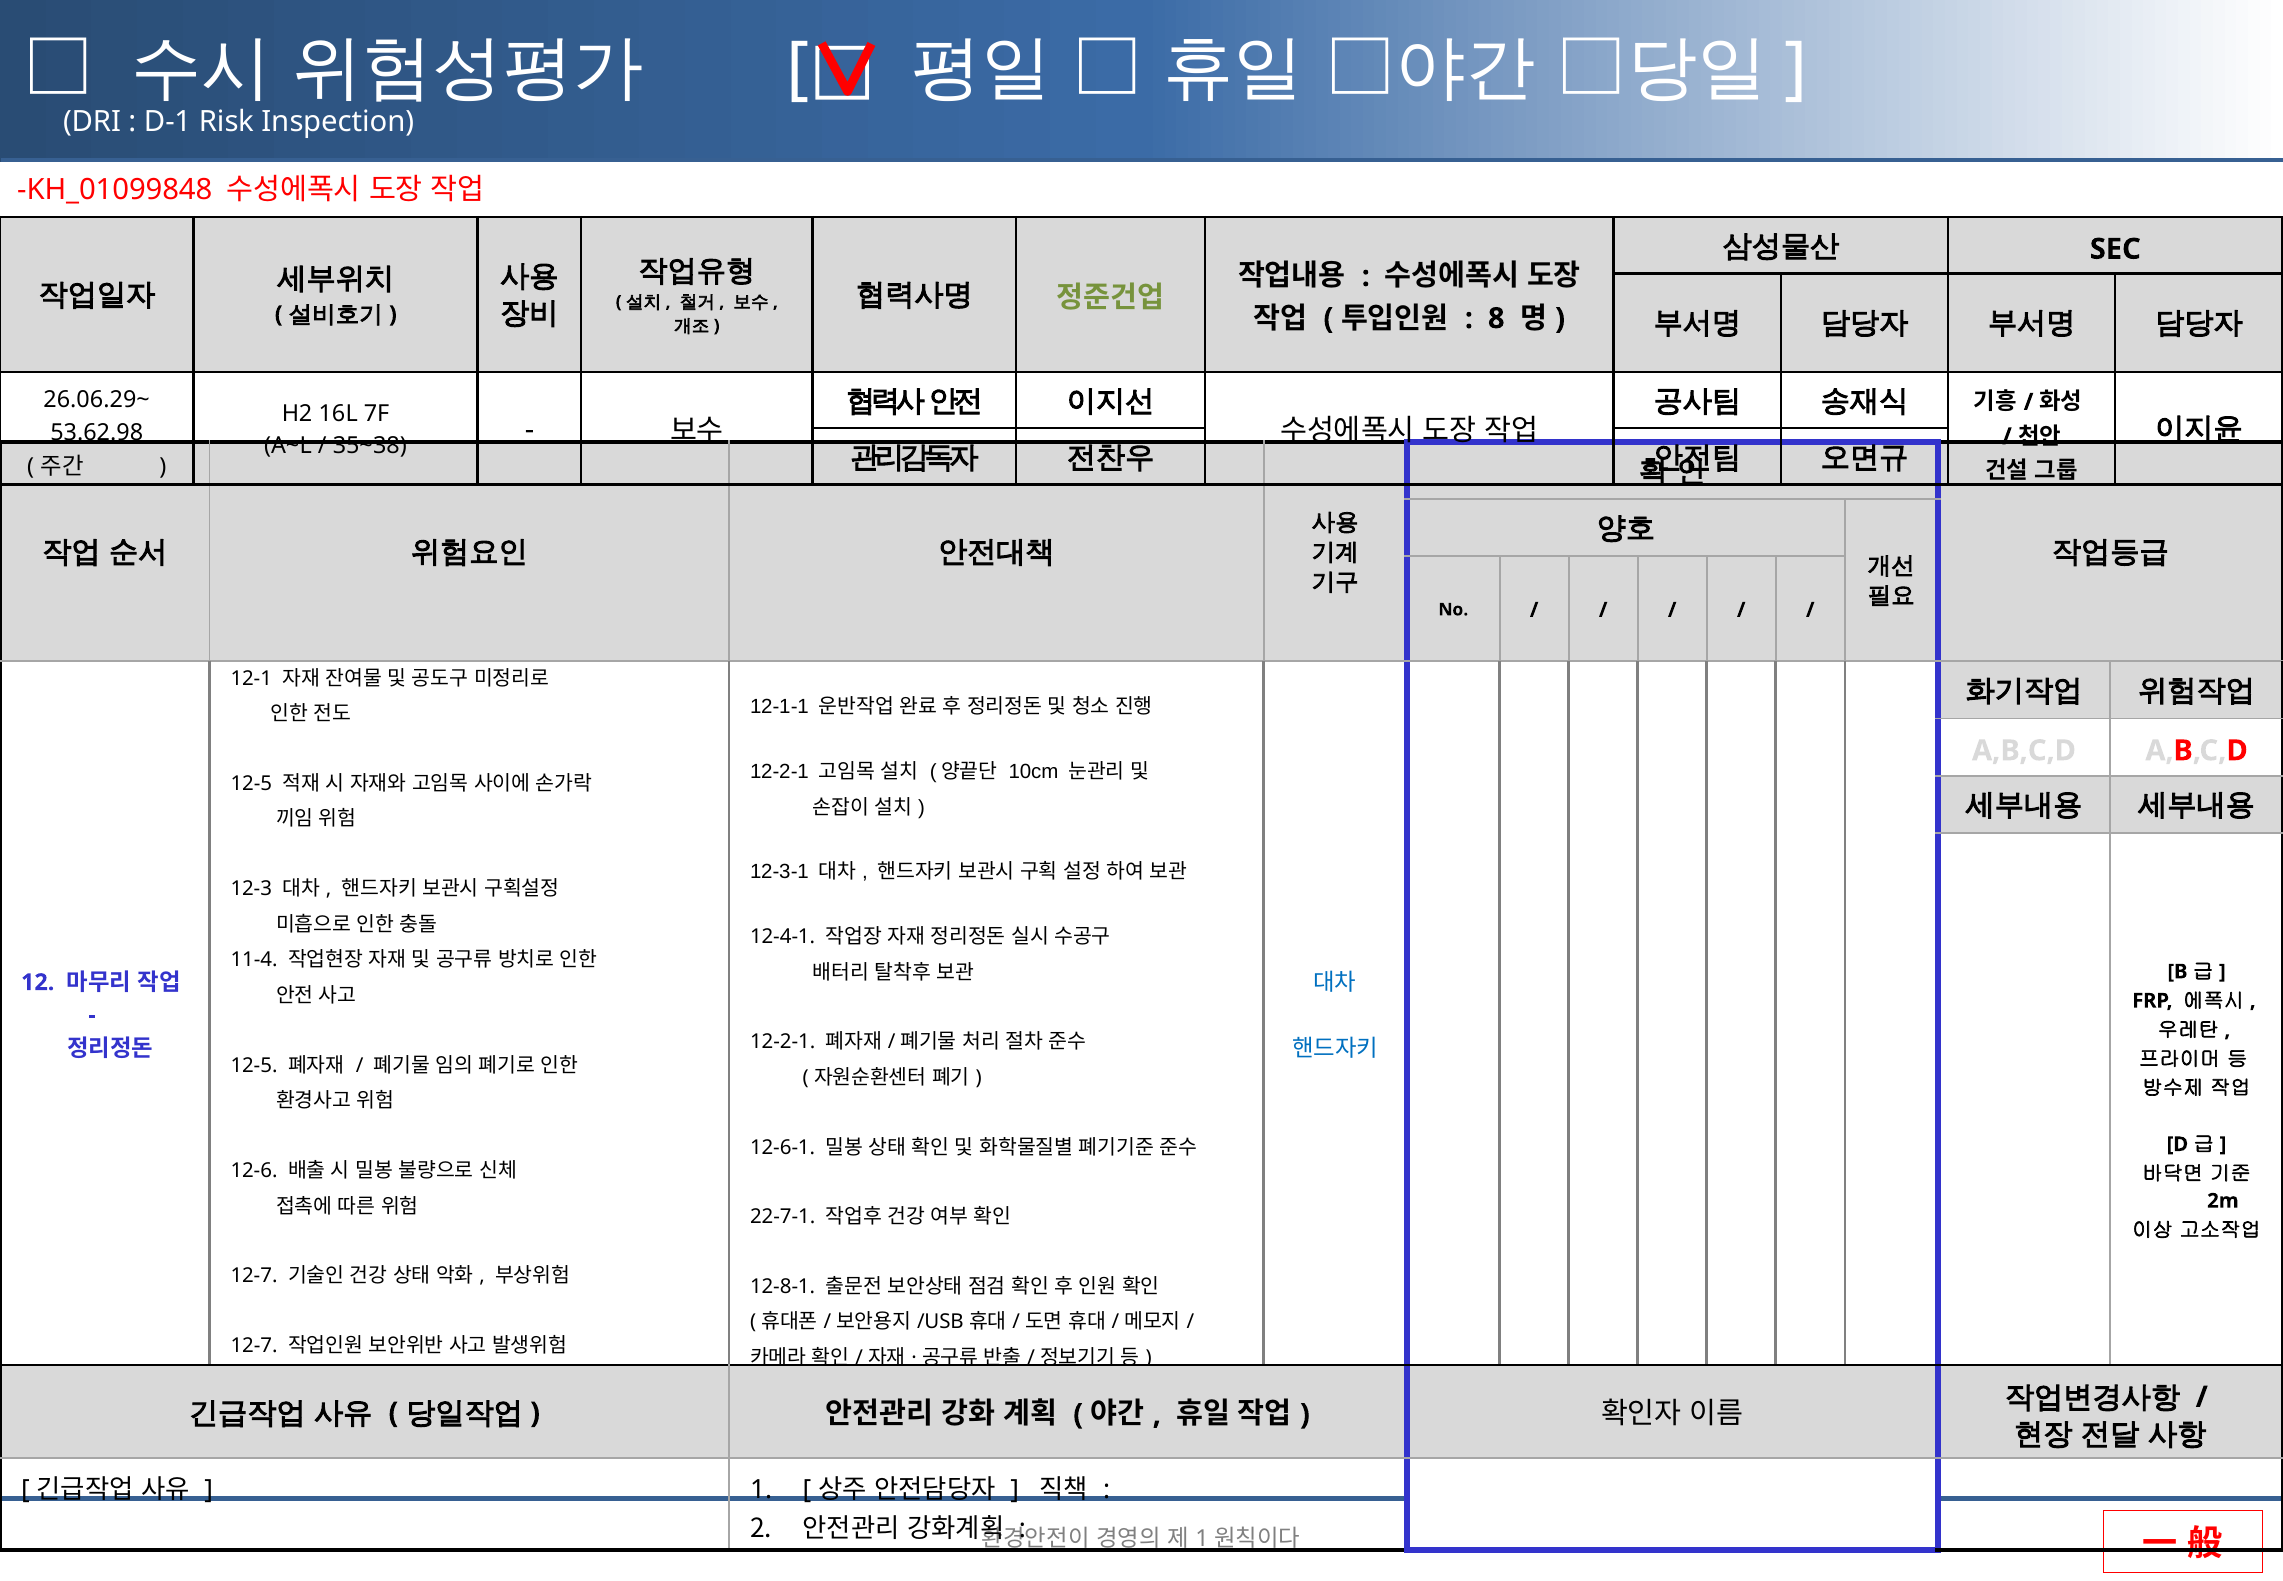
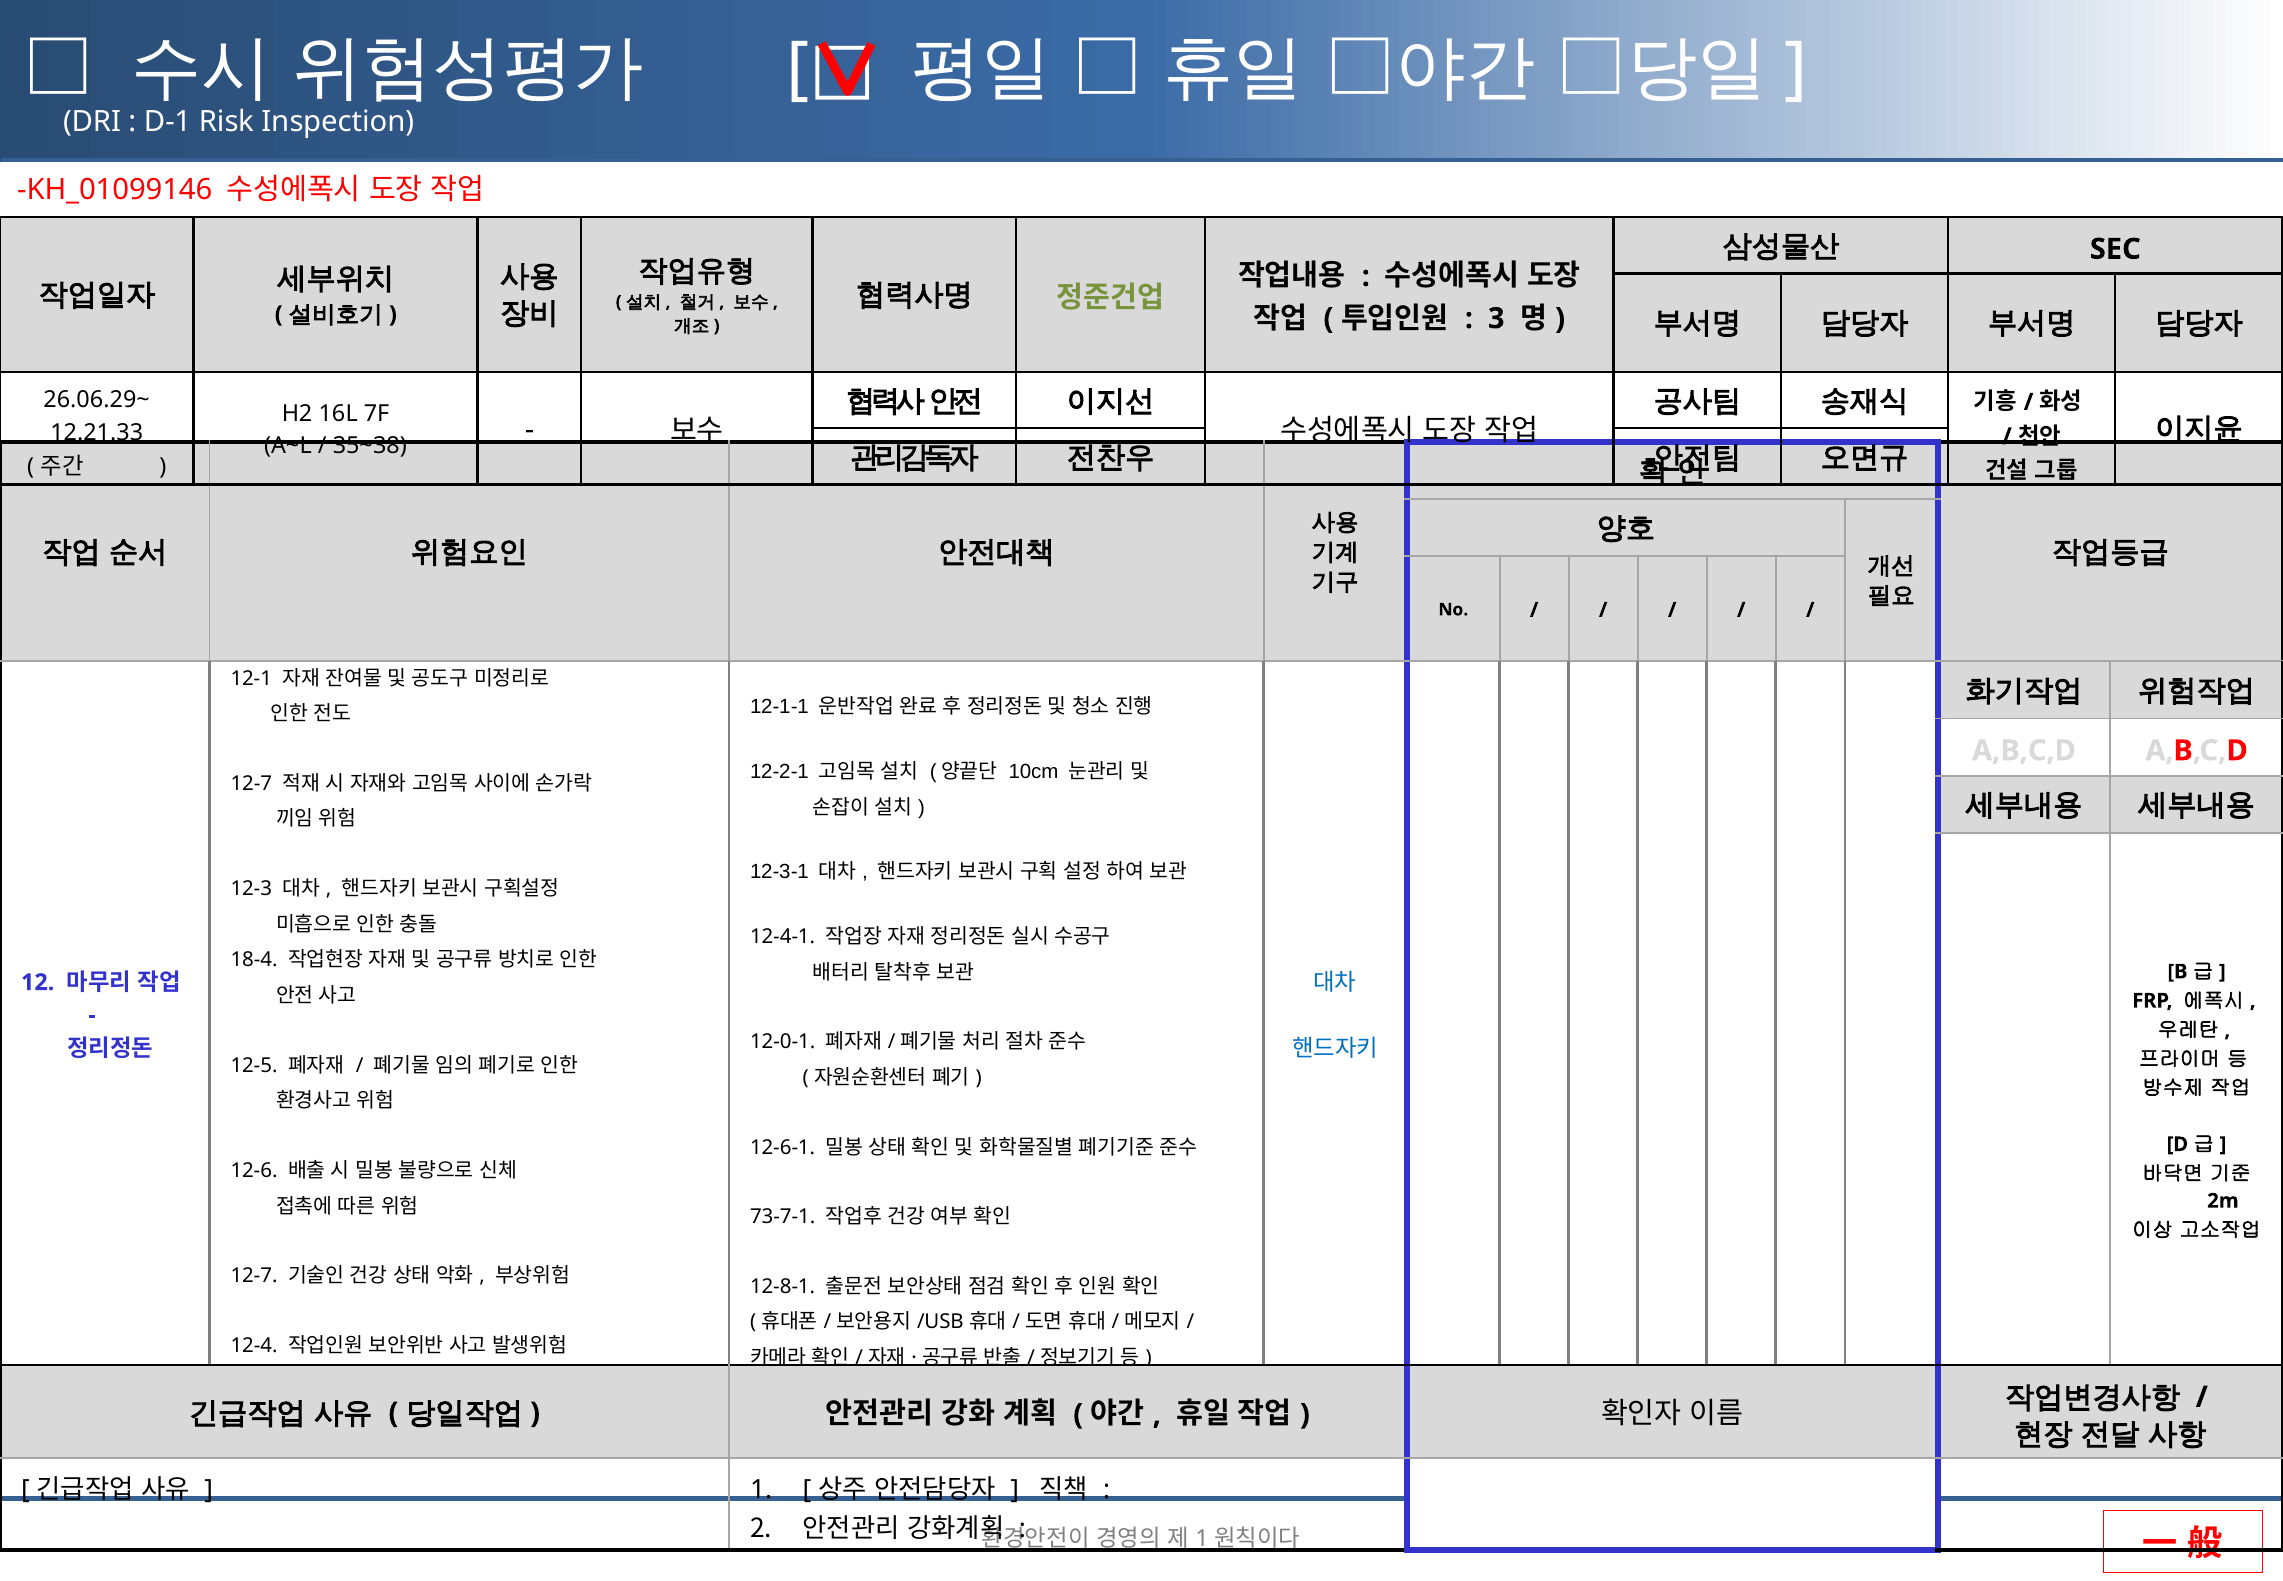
KH_01099848: KH_01099848 -> KH_01099146 (115, 190)
8: 8 -> 3 (1496, 318)
53.62.98: 53.62.98 -> 12.21.33 (97, 432)
12-5: 12-5 -> 12-7 (251, 783)
11-4: 11-4 -> 18-4 (254, 960)
12-2-1: 12-2-1 -> 12-0-1 (783, 1042)
22-7-1: 22-7-1 -> 73-7-1 (783, 1217)
12-7: 12-7 -> 12-4 (254, 1345)
